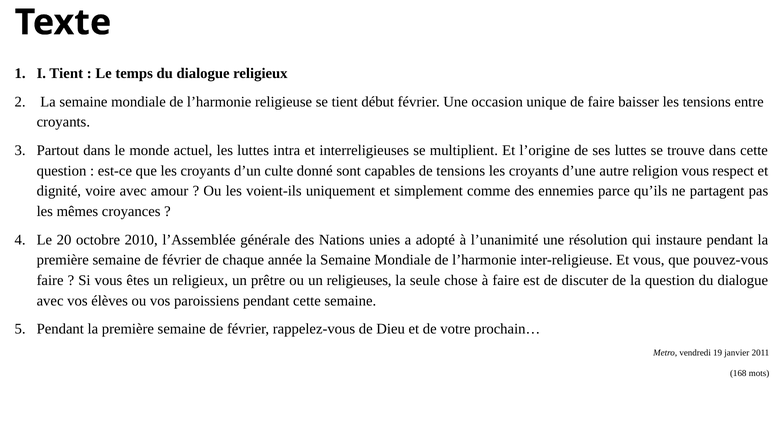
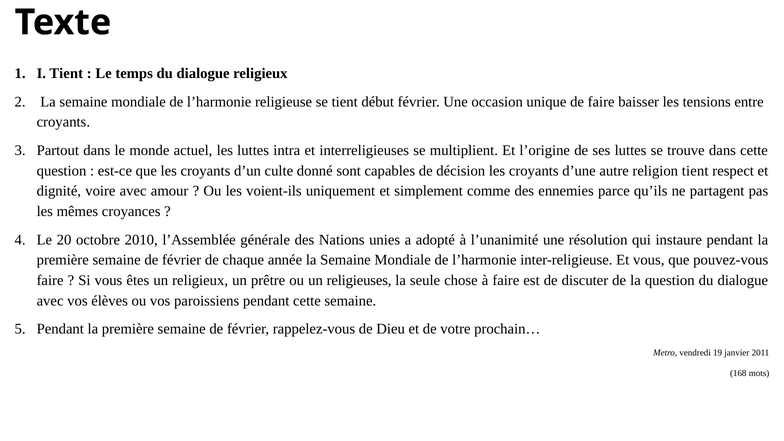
de tensions: tensions -> décision (461, 171)
religion vous: vous -> tient (695, 171)
